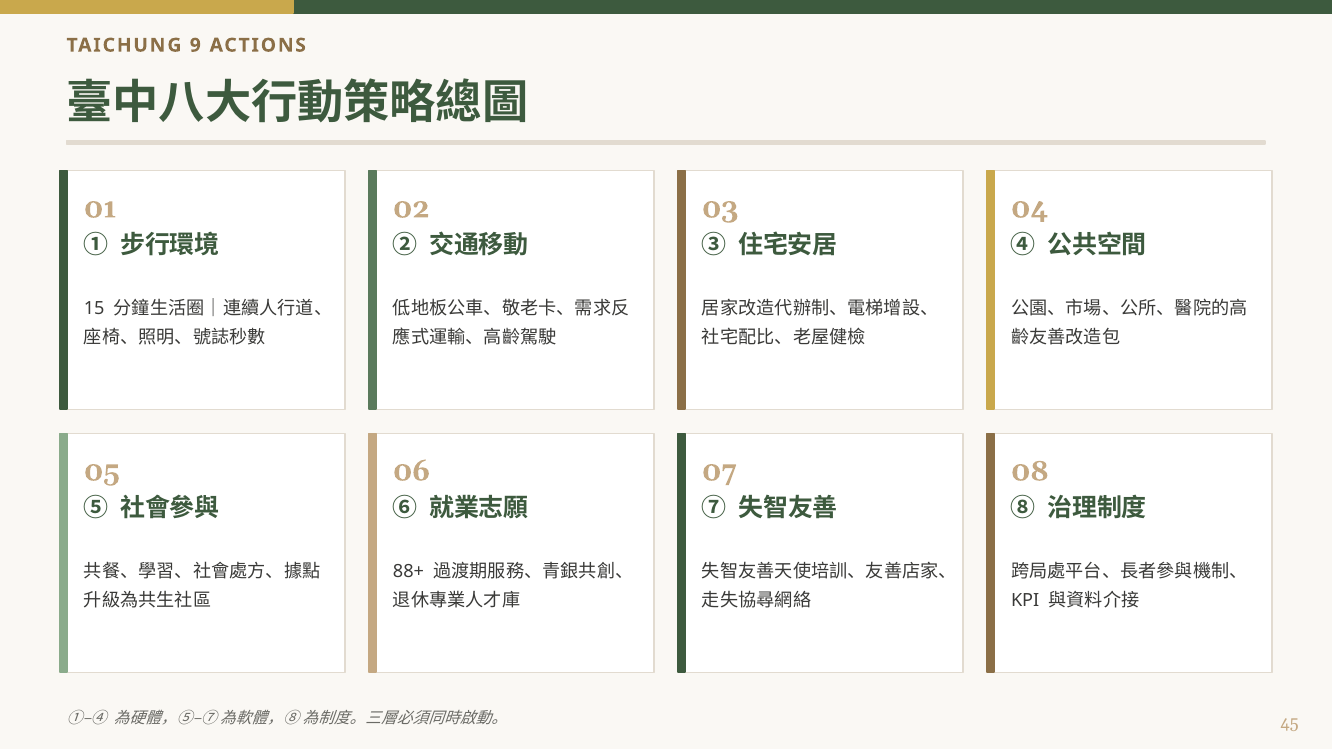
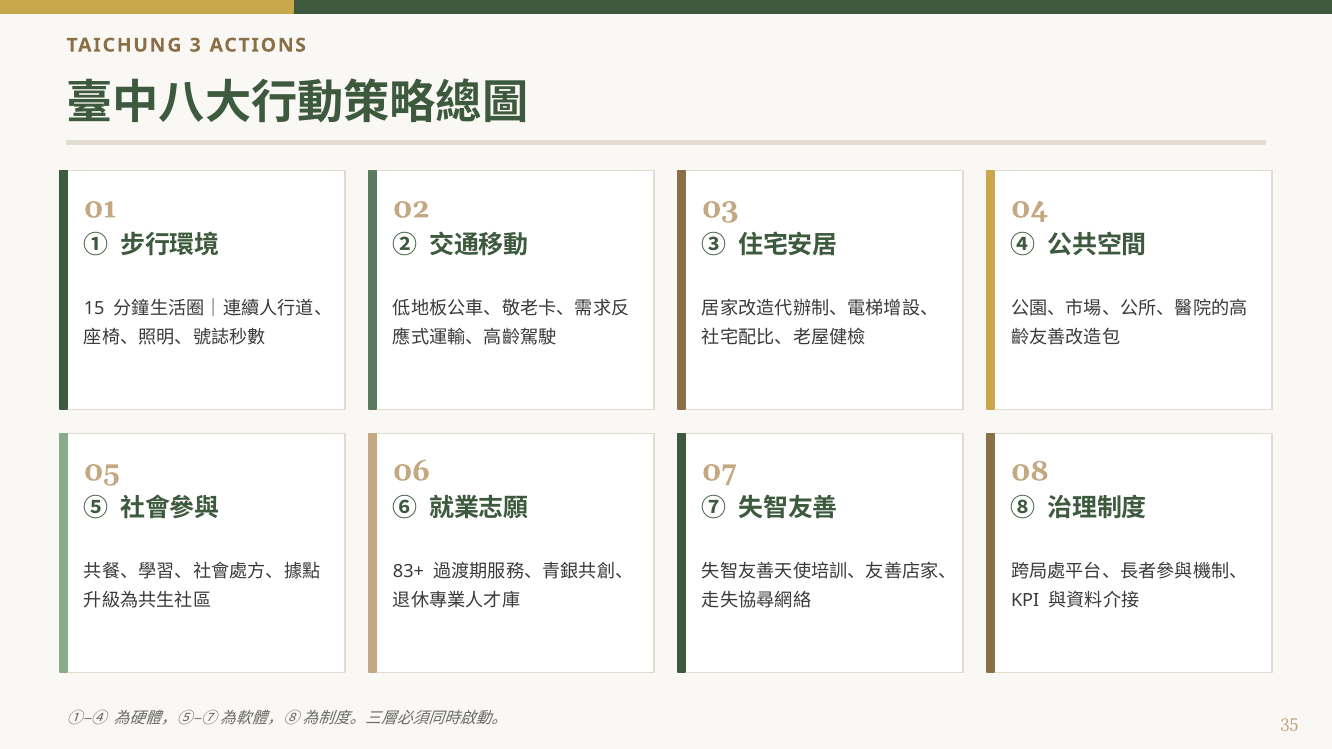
9: 9 -> 3 (195, 45)
88+: 88+ -> 83+ (408, 572)
45: 45 -> 35 (1289, 723)
